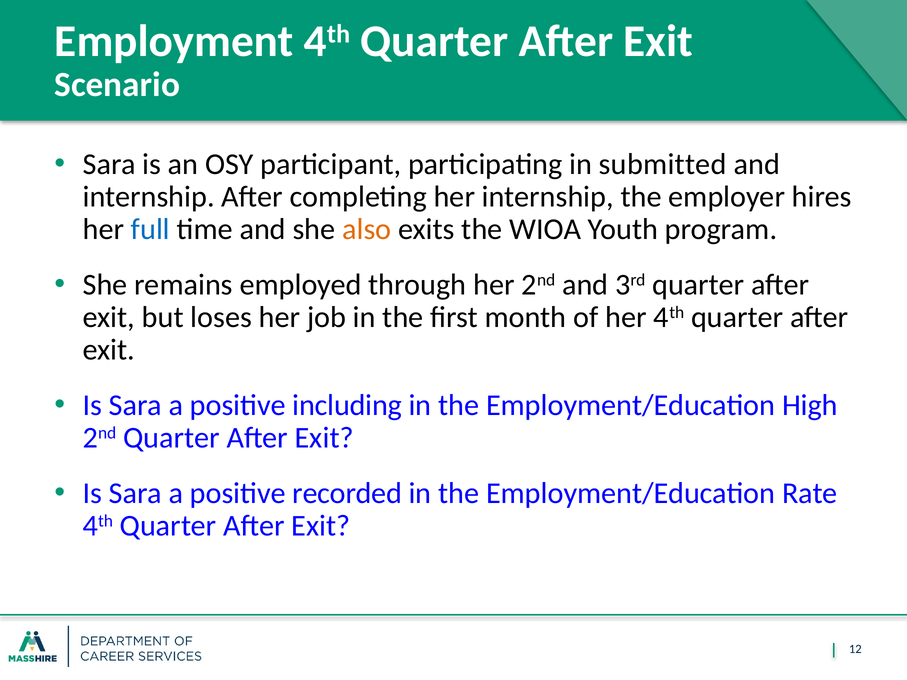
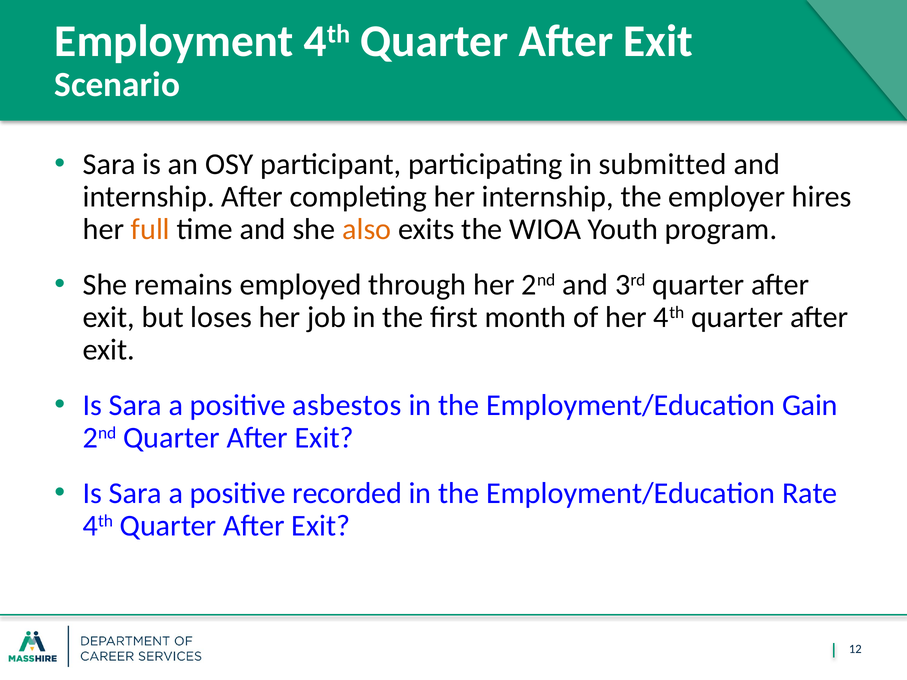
full colour: blue -> orange (150, 229)
including: including -> asbestos (347, 405)
High: High -> Gain (810, 405)
